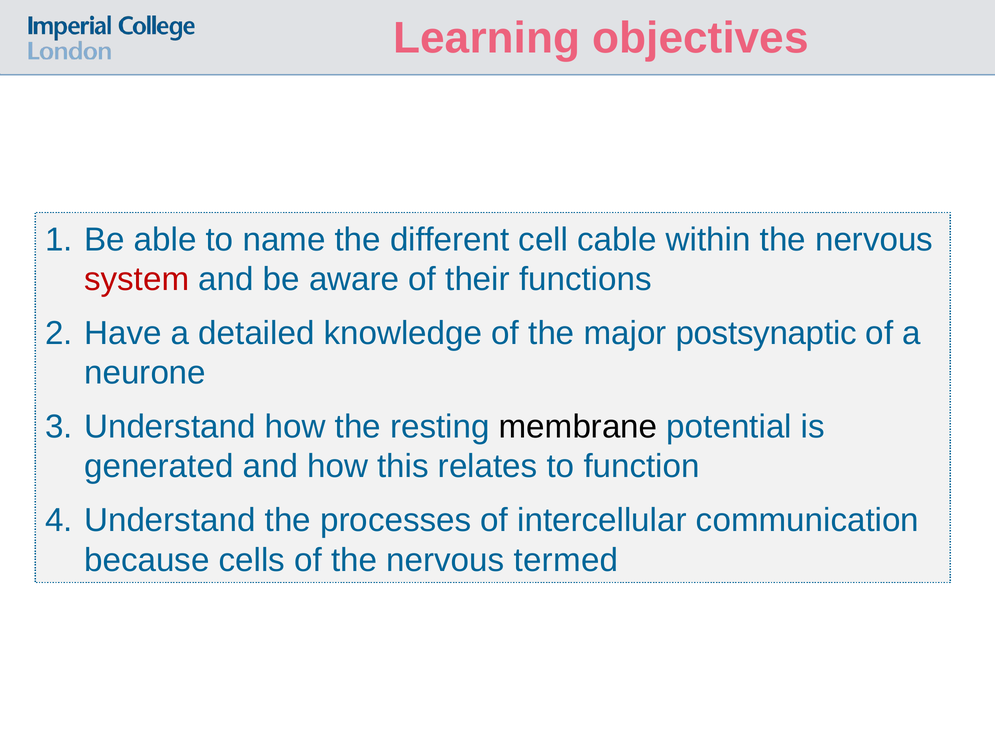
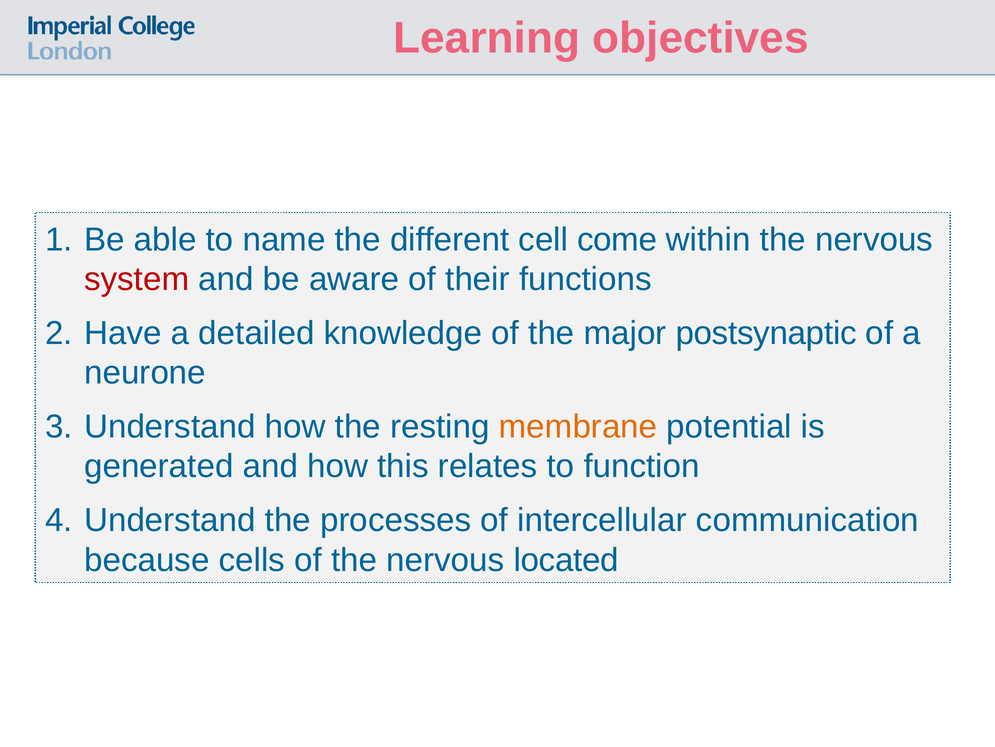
cable: cable -> come (617, 239)
membrane colour: black -> orange (578, 426)
termed: termed -> located (566, 559)
